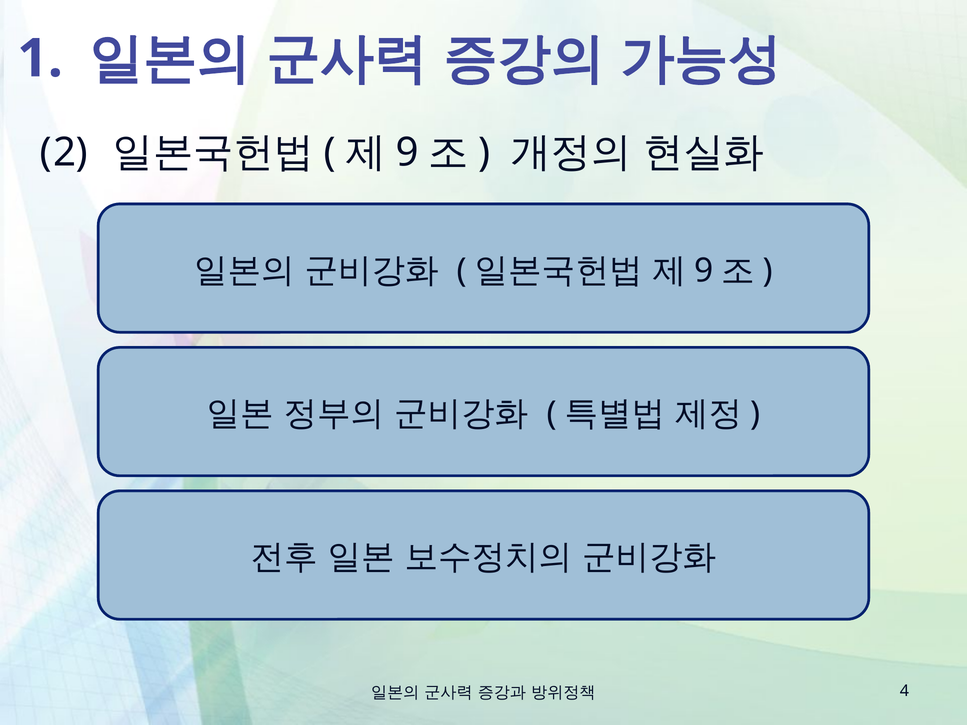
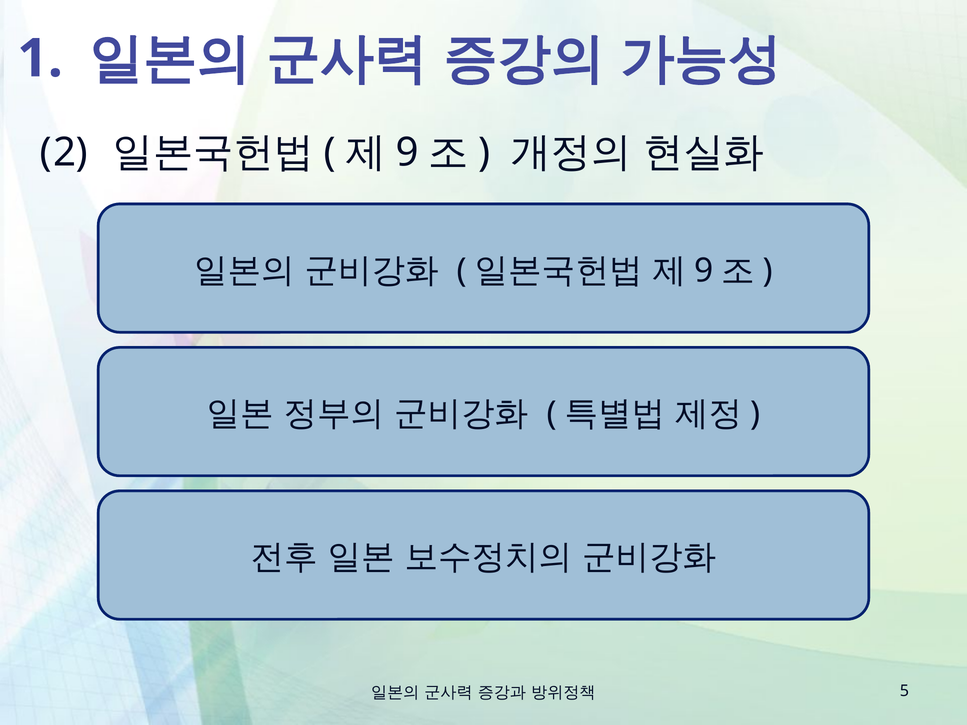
4: 4 -> 5 (904, 691)
